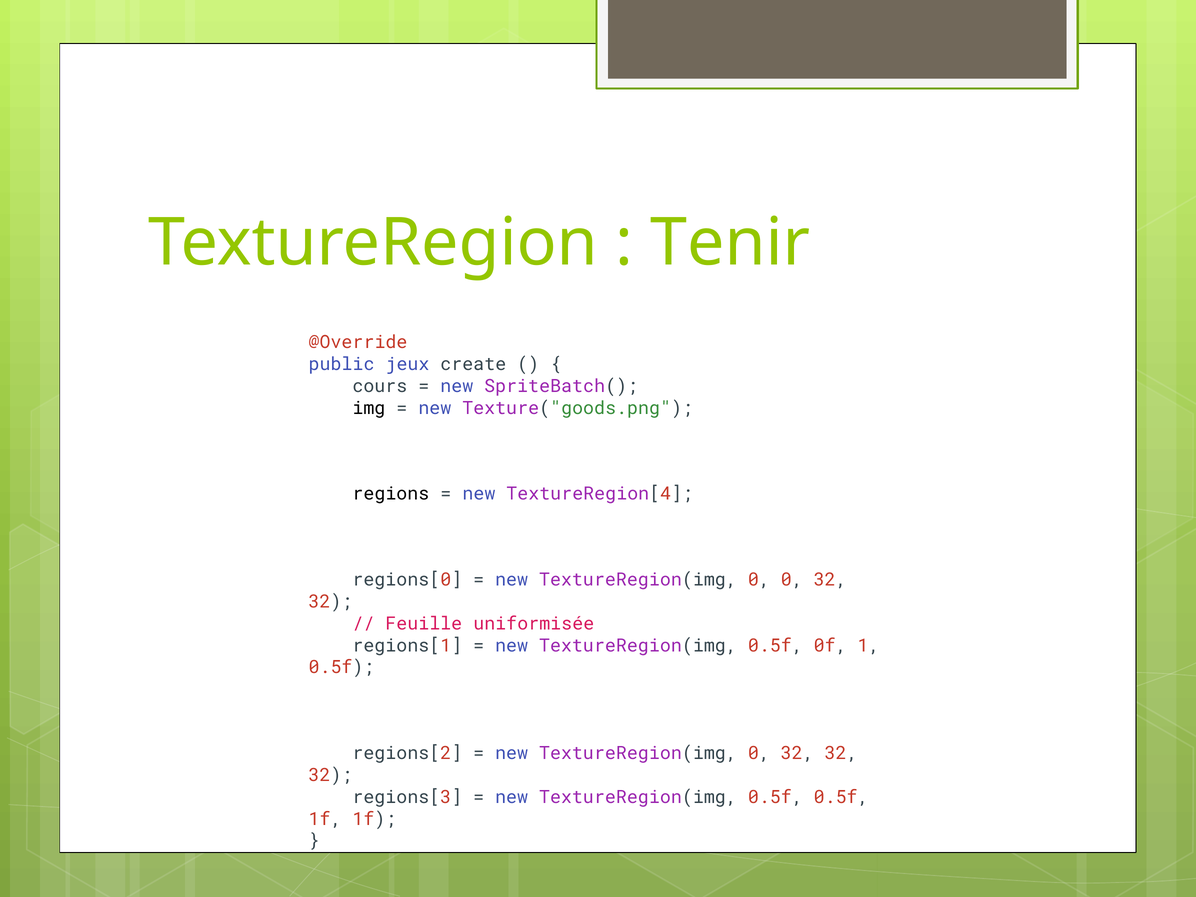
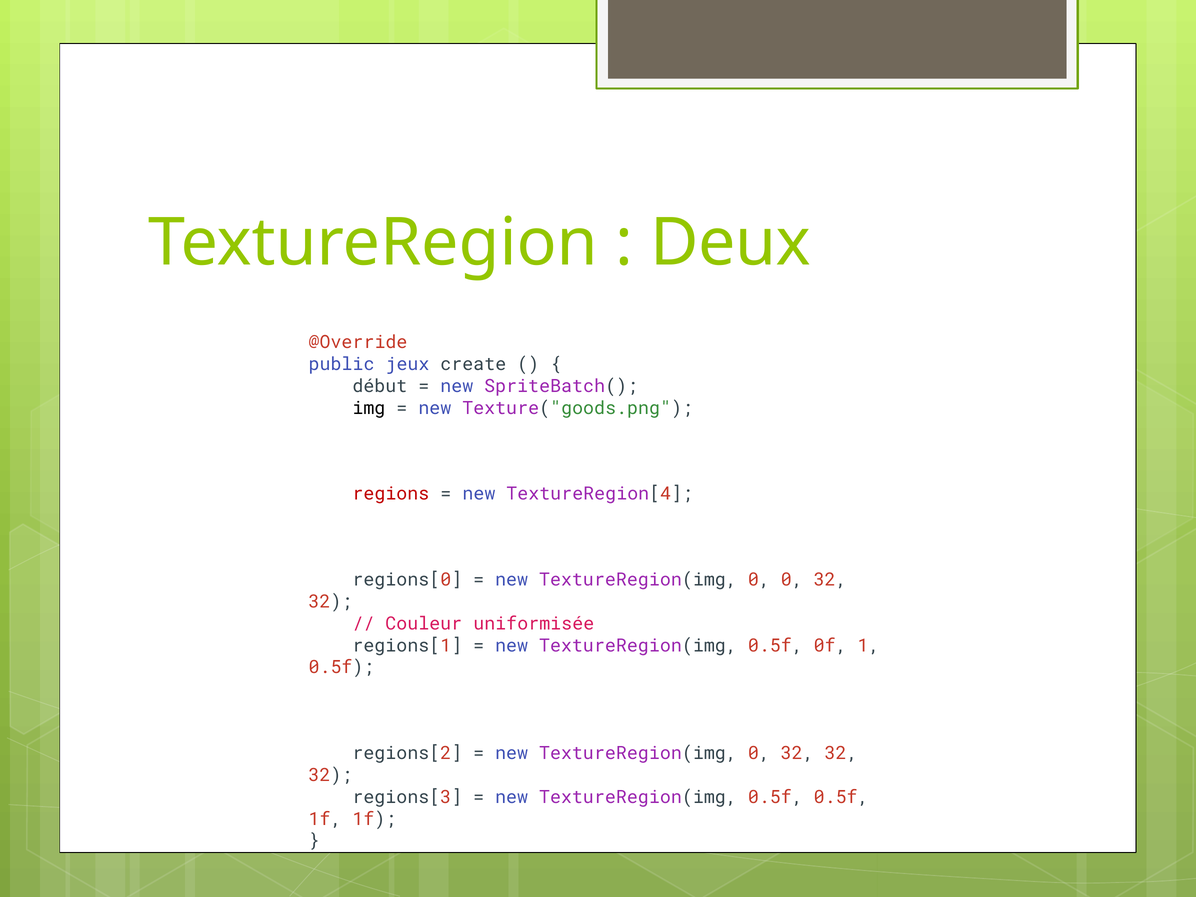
Tenir: Tenir -> Deux (731, 243)
cours: cours -> début (380, 386)
regions colour: black -> red (391, 494)
Feuille: Feuille -> Couleur (424, 624)
